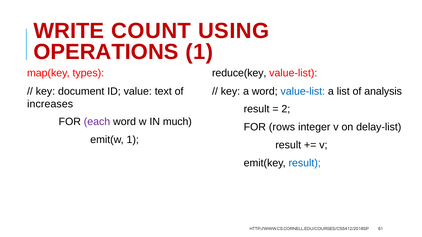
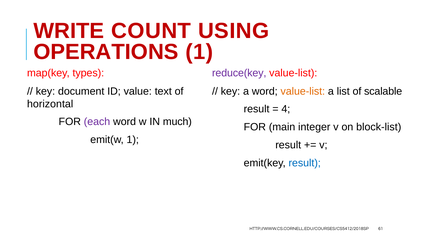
reduce(key colour: black -> purple (239, 73)
value-list colour: blue -> orange (303, 91)
analysis: analysis -> scalable (383, 91)
increases: increases -> horizontal (50, 104)
2: 2 -> 4 (286, 109)
rows: rows -> main (282, 127)
delay-list: delay-list -> block-list (379, 127)
